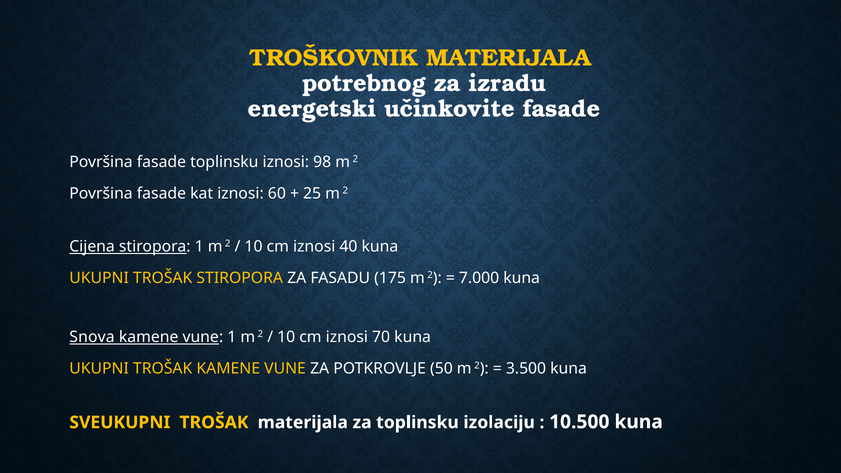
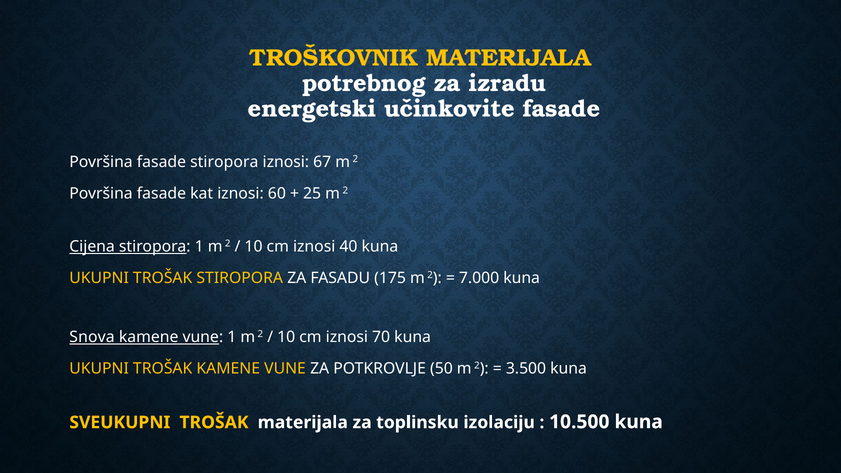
fasade toplinsku: toplinsku -> stiropora (224, 162)
98: 98 -> 67 (322, 162)
